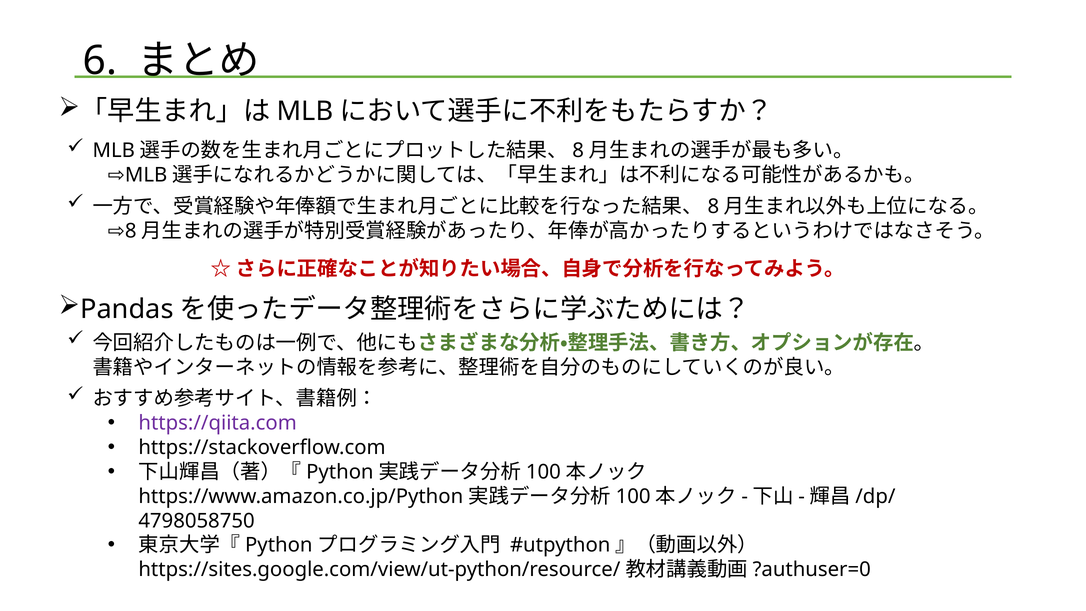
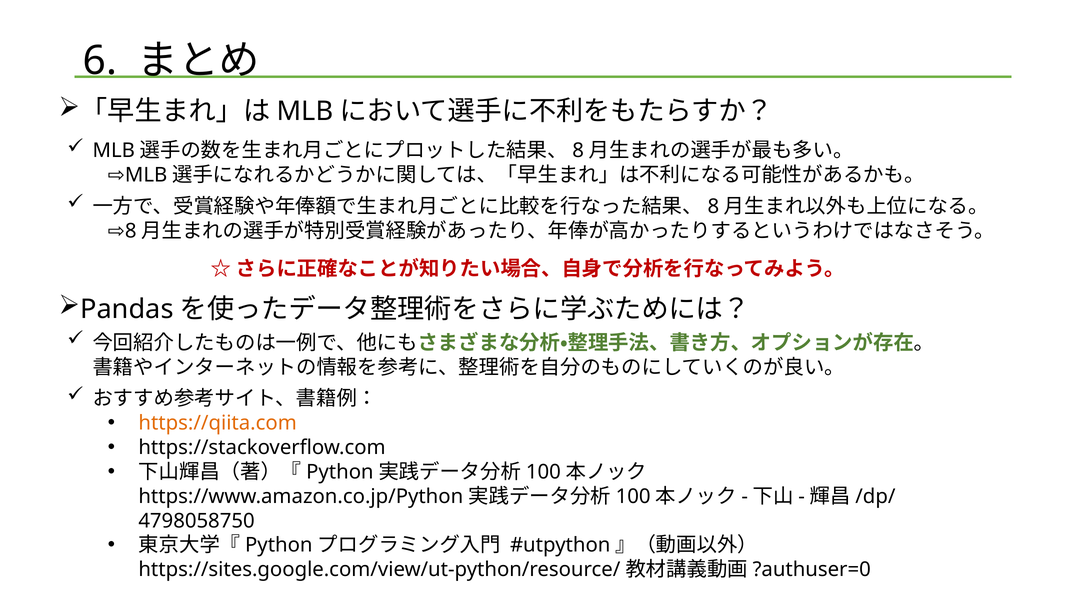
https://qiita.com colour: purple -> orange (218, 423)
